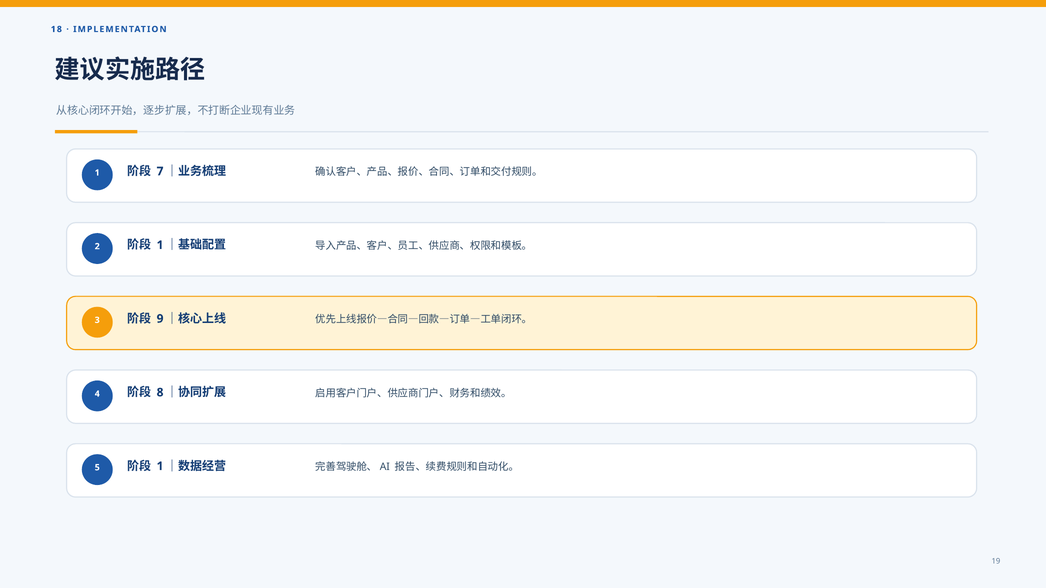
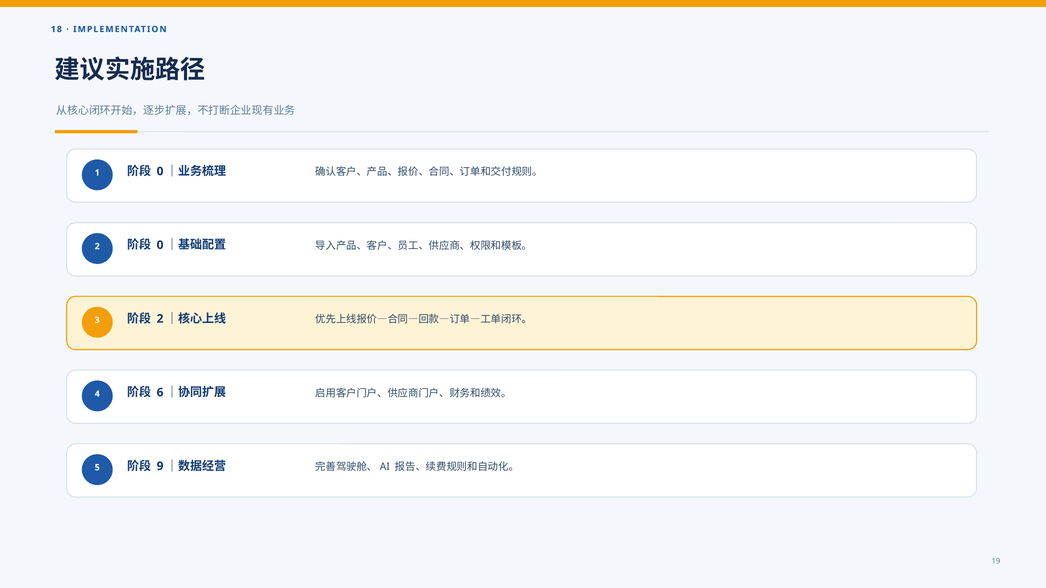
7: 7 -> 0 (160, 171)
1: 1 -> 0 (160, 245)
9: 9 -> 2 (160, 319)
8: 8 -> 6 (160, 393)
1: 1 -> 9 (160, 466)
